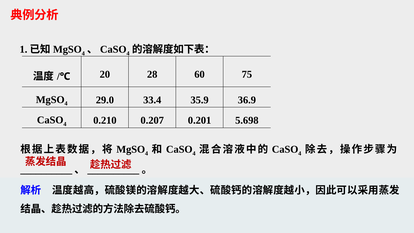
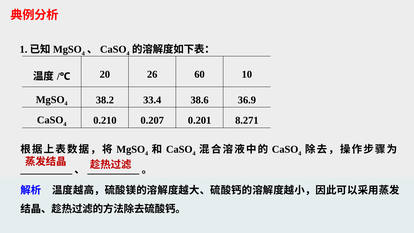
28: 28 -> 26 (152, 74)
75: 75 -> 10 (247, 74)
29.0: 29.0 -> 38.2 (105, 100)
35.9: 35.9 -> 38.6 (200, 100)
5.698: 5.698 -> 8.271 (247, 120)
